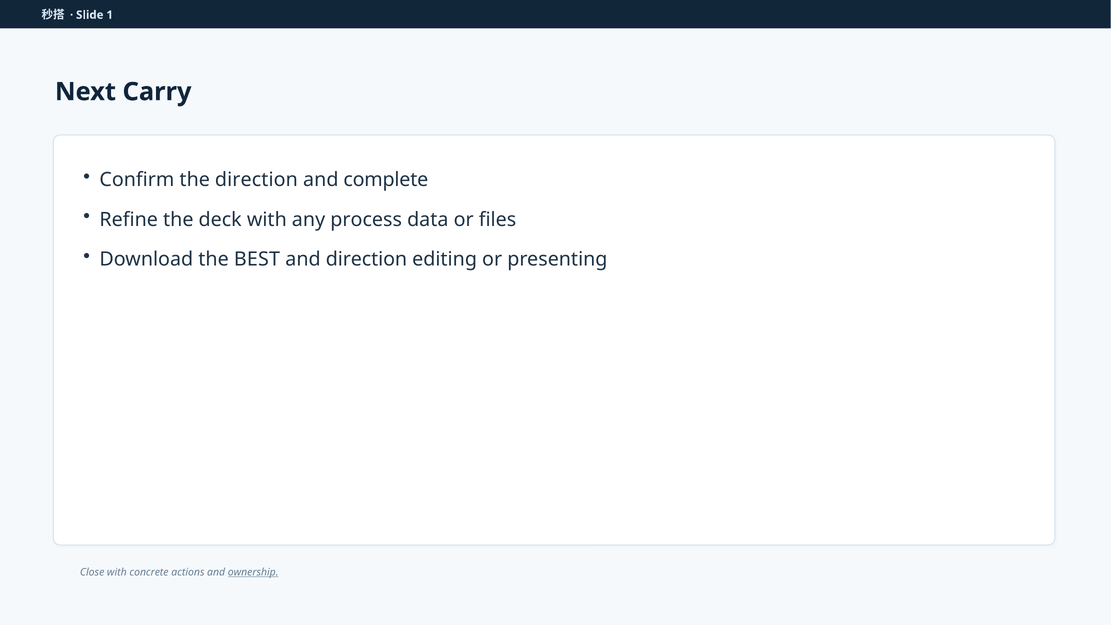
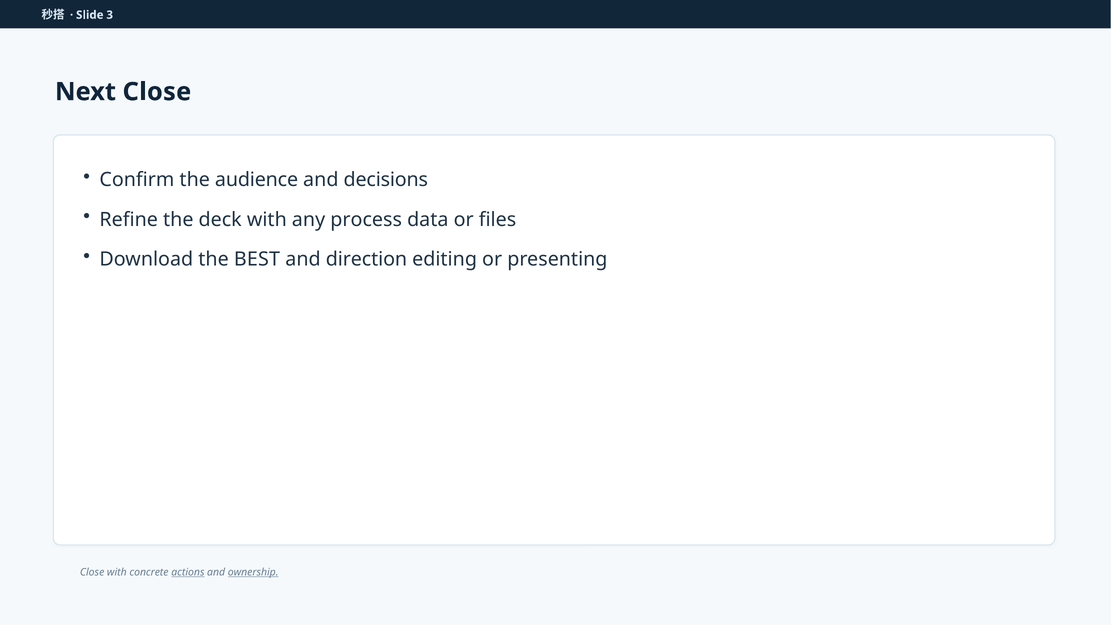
1: 1 -> 3 (110, 15)
Next Carry: Carry -> Close (157, 92)
the direction: direction -> audience (257, 180)
complete: complete -> decisions (386, 180)
actions underline: none -> present (188, 572)
